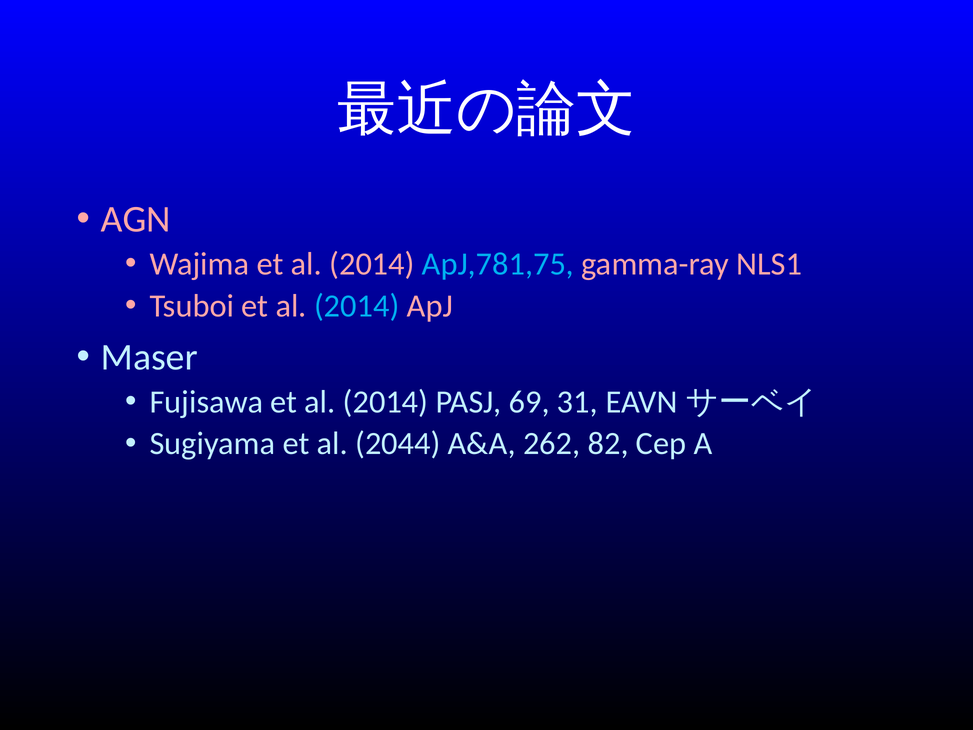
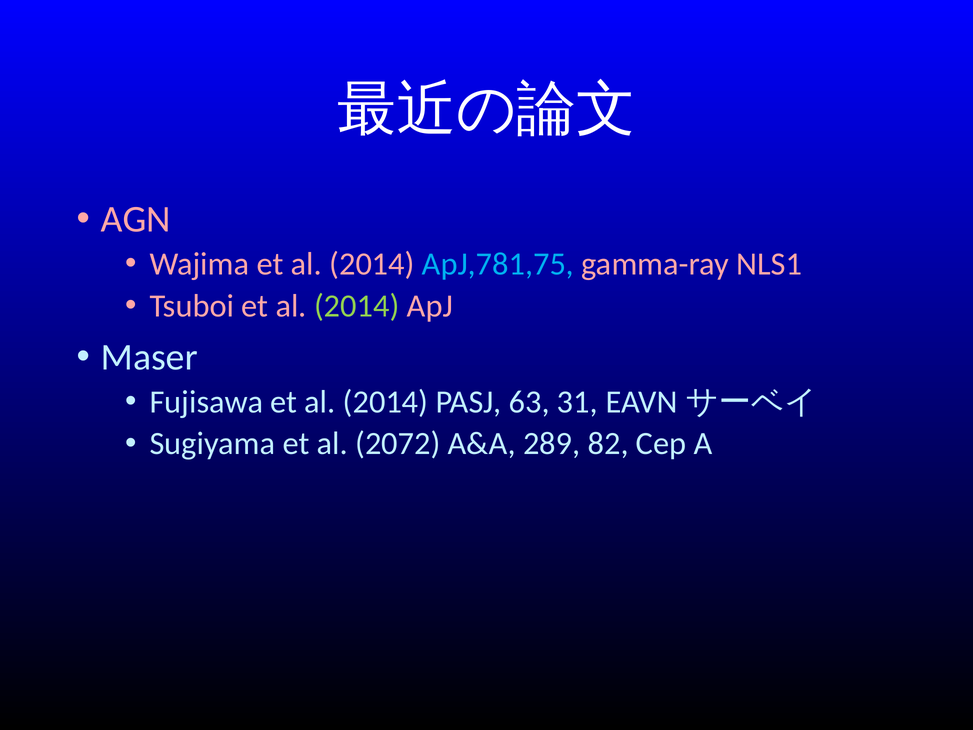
2014 colour: light blue -> light green (357, 306)
69: 69 -> 63 (529, 402)
2044: 2044 -> 2072 (398, 444)
262: 262 -> 289 (552, 444)
